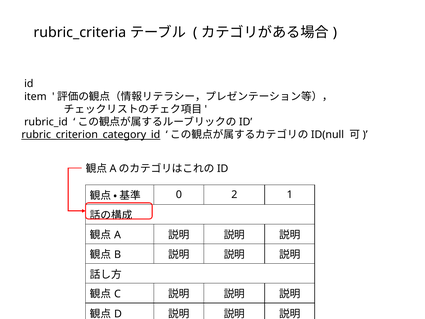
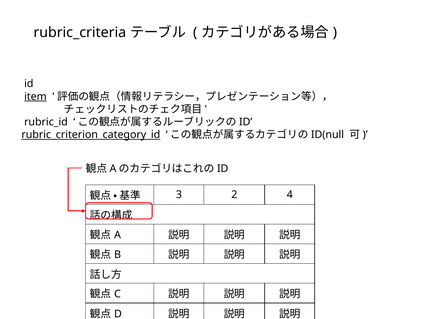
item underline: none -> present (35, 96)
0: 0 -> 3 (179, 195)
1: 1 -> 4 (290, 195)
